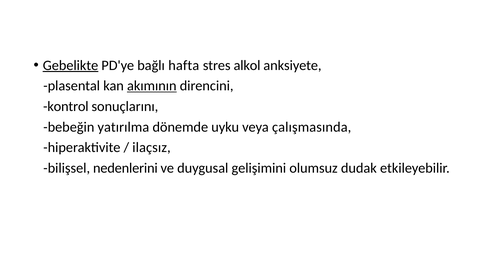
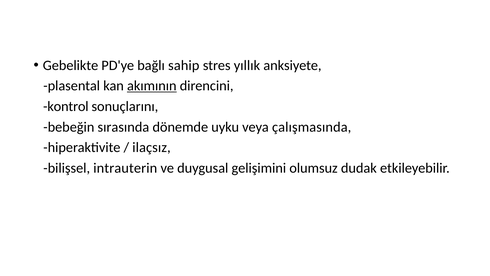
Gebelikte underline: present -> none (71, 65)
hafta: hafta -> sahip (184, 65)
alkol: alkol -> yıllık (247, 65)
yatırılma: yatırılma -> sırasında (123, 127)
nedenlerini: nedenlerini -> intrauterin (125, 168)
